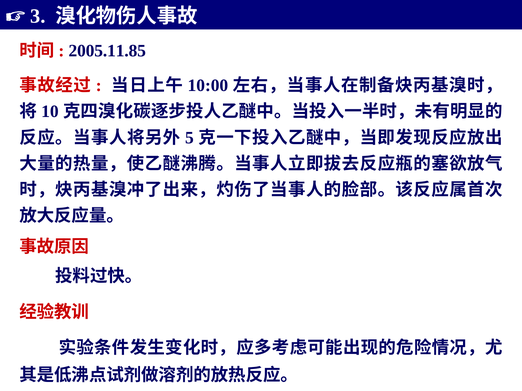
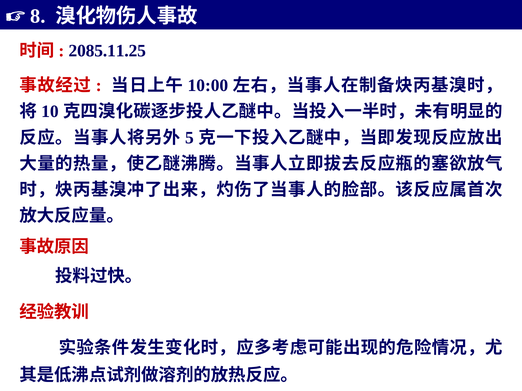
3: 3 -> 8 (38, 16)
2005.11.85: 2005.11.85 -> 2085.11.25 (107, 51)
